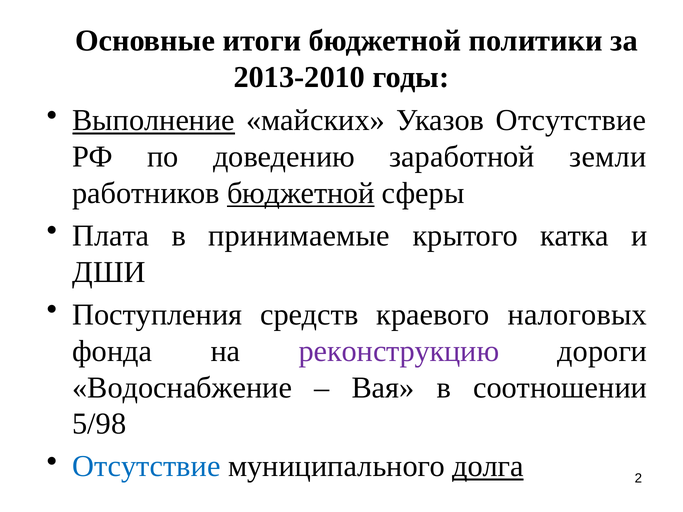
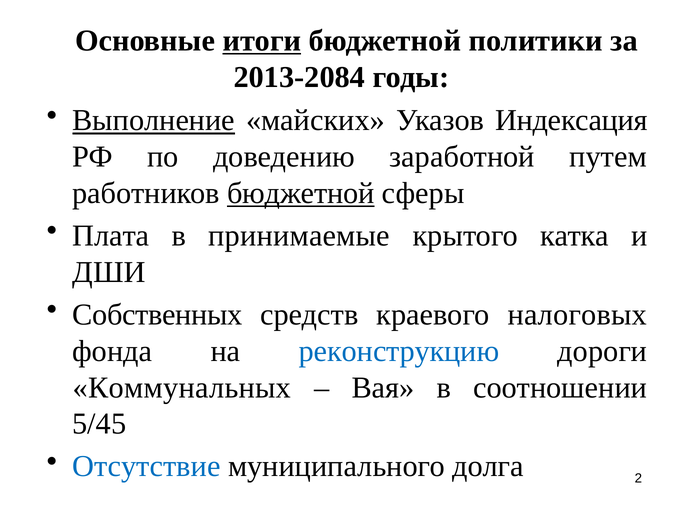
итоги underline: none -> present (262, 41)
2013-2010: 2013-2010 -> 2013-2084 (299, 77)
Указов Отсутствие: Отсутствие -> Индексация (571, 121)
земли: земли -> путем (608, 157)
Поступления: Поступления -> Собственных (157, 315)
реконструкцию colour: purple -> blue (399, 351)
Водоснабжение: Водоснабжение -> Коммунальных (182, 388)
5/98: 5/98 -> 5/45 (99, 424)
долга underline: present -> none (488, 467)
